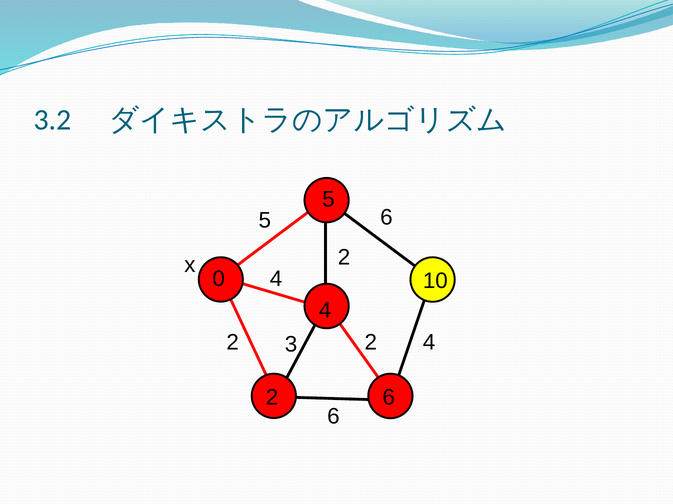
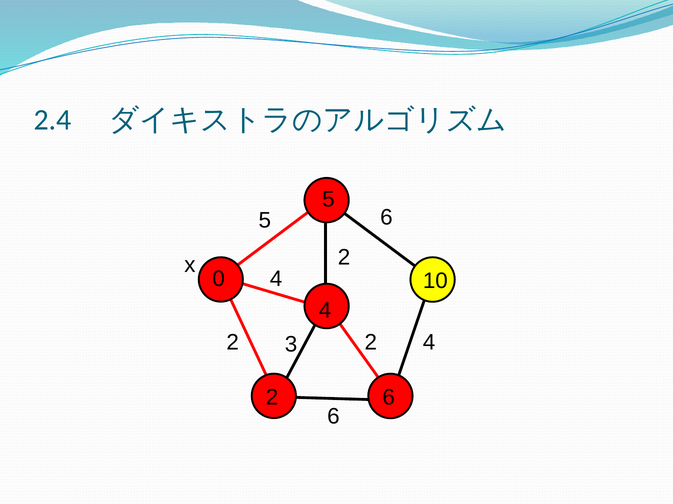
3.2: 3.2 -> 2.4 (53, 120)
